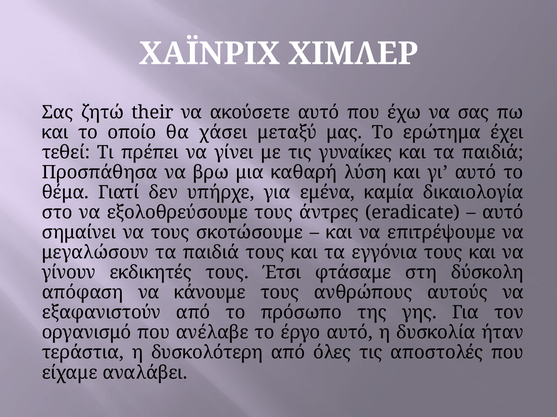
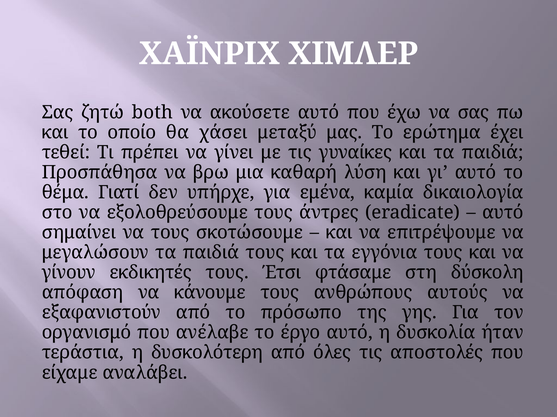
their: their -> both (152, 113)
